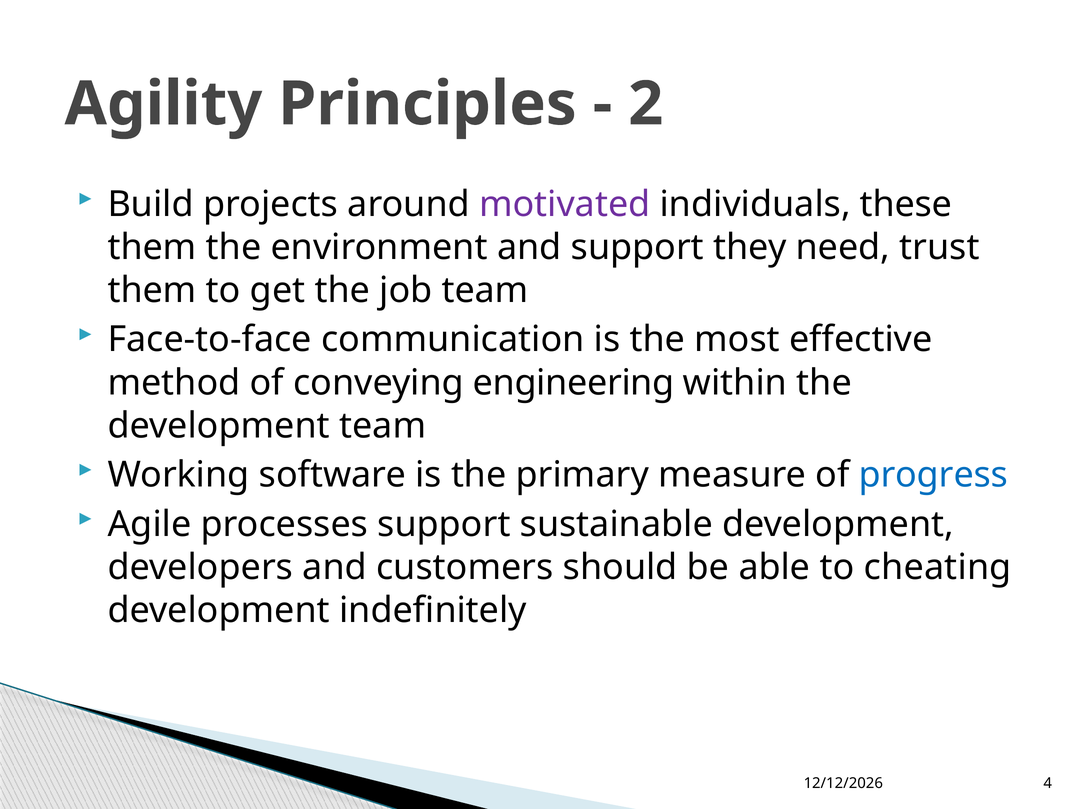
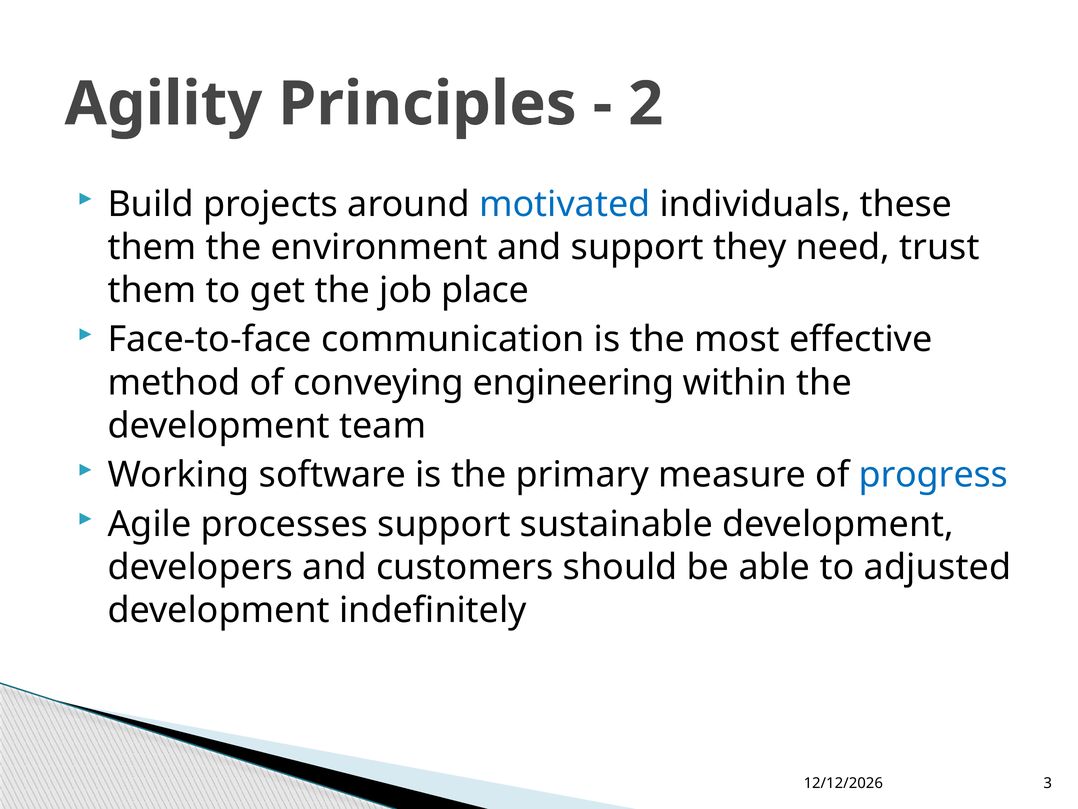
motivated colour: purple -> blue (565, 204)
job team: team -> place (485, 290)
cheating: cheating -> adjusted (938, 567)
4: 4 -> 3 (1048, 783)
